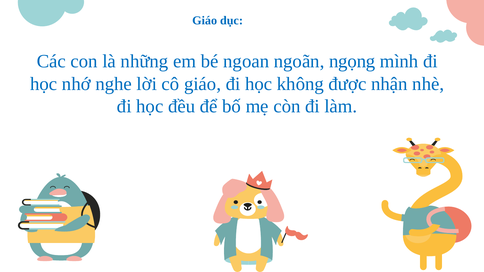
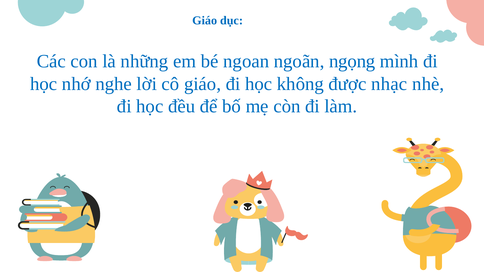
nhận: nhận -> nhạc (389, 84)
